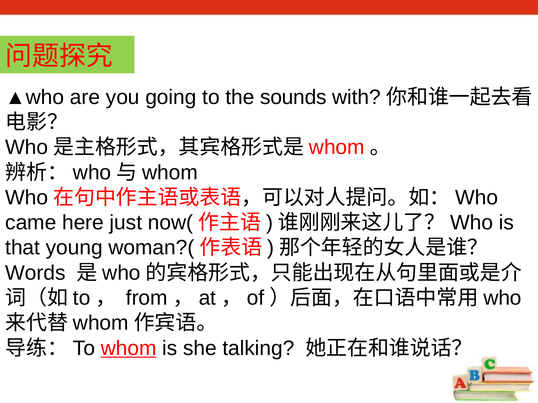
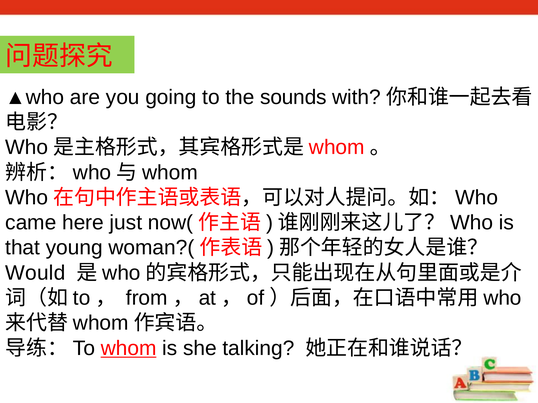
Words: Words -> Would (35, 273)
